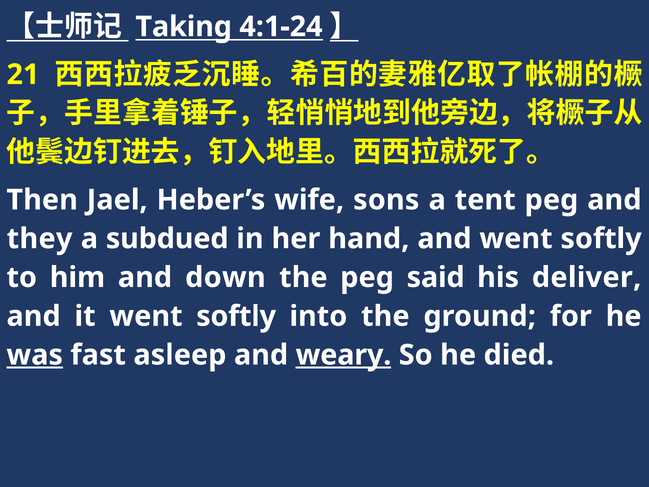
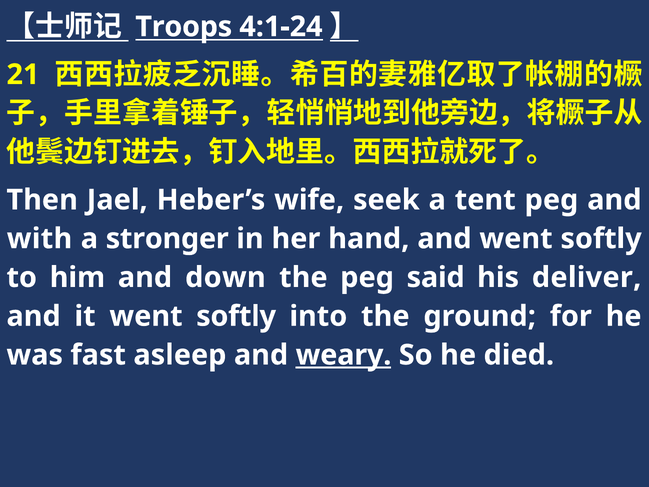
Taking: Taking -> Troops (184, 27)
sons: sons -> seek (386, 200)
they: they -> with (40, 239)
subdued: subdued -> stronger (167, 239)
was underline: present -> none (35, 355)
